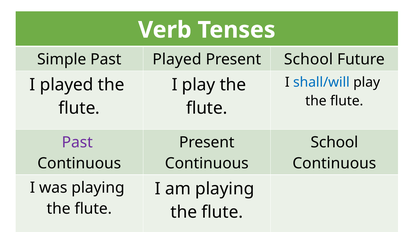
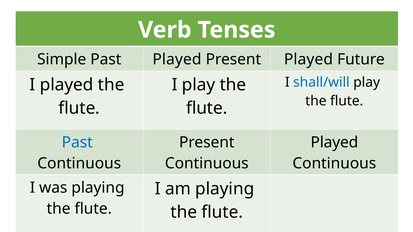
Present School: School -> Played (308, 59)
Past colour: purple -> blue (77, 143)
School: School -> Played (334, 143)
